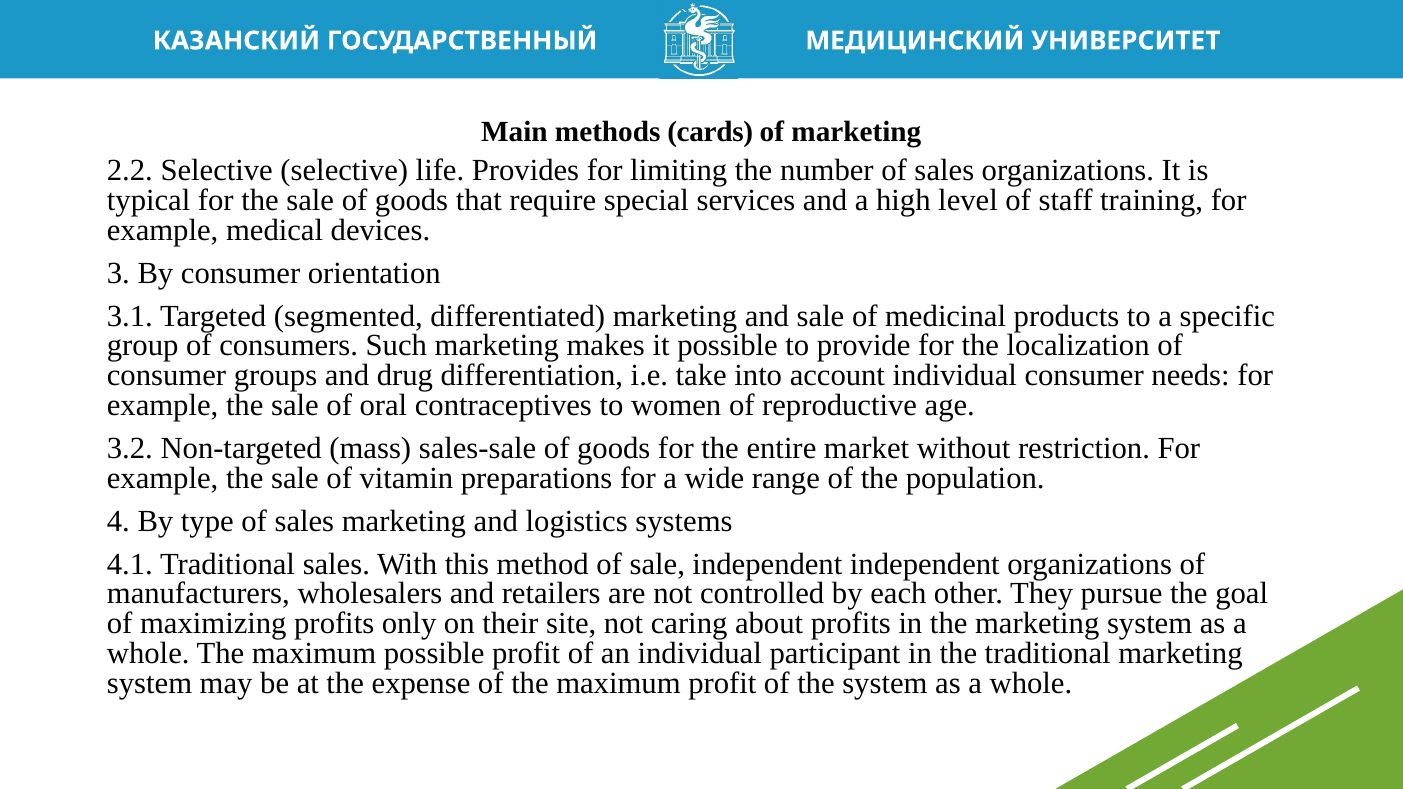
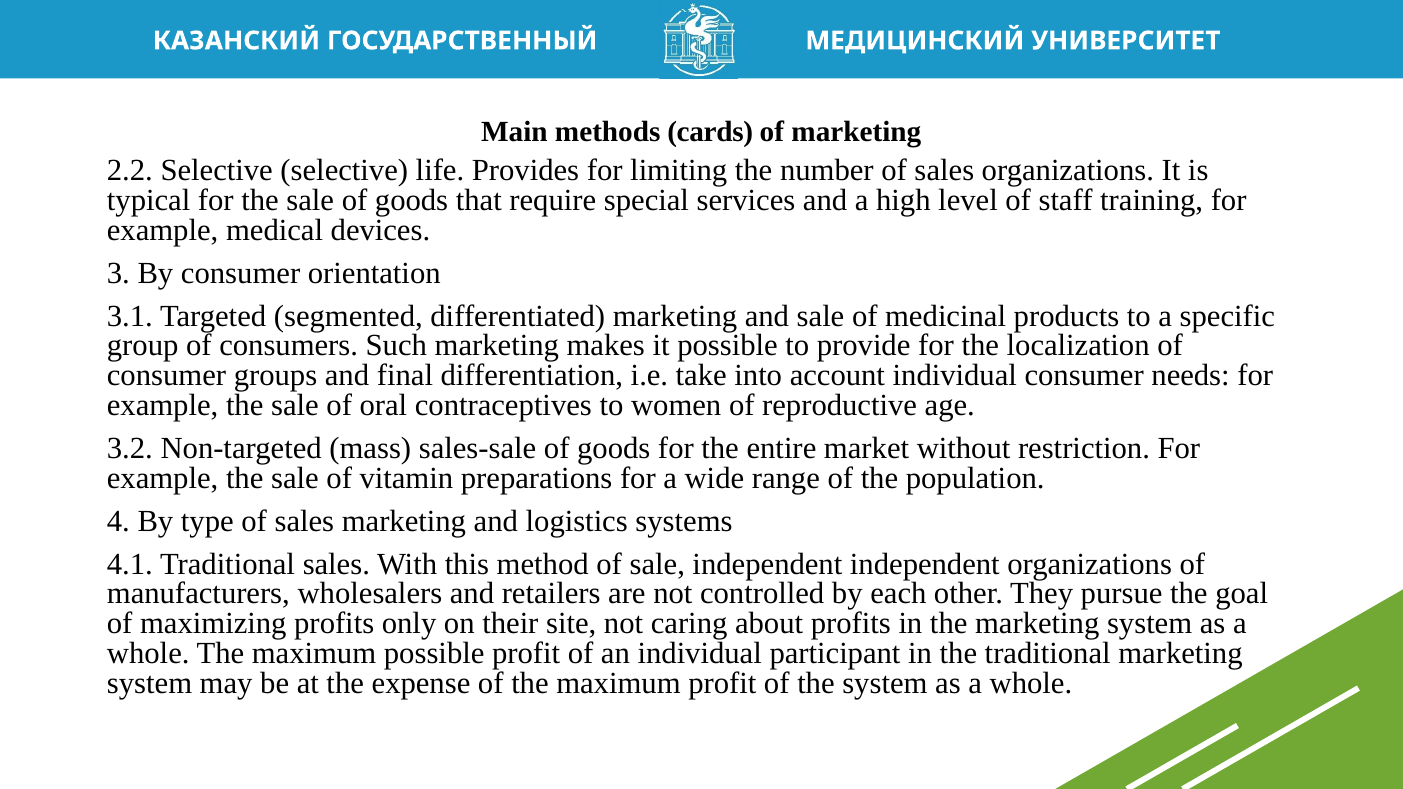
drug: drug -> final (405, 376)
